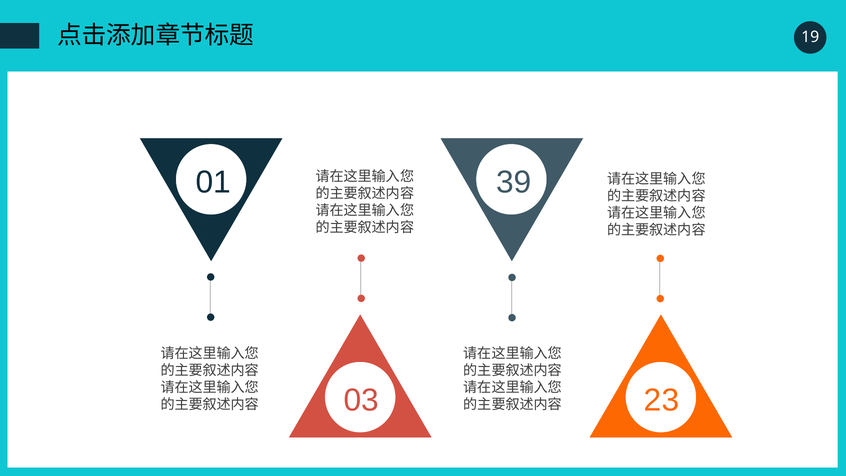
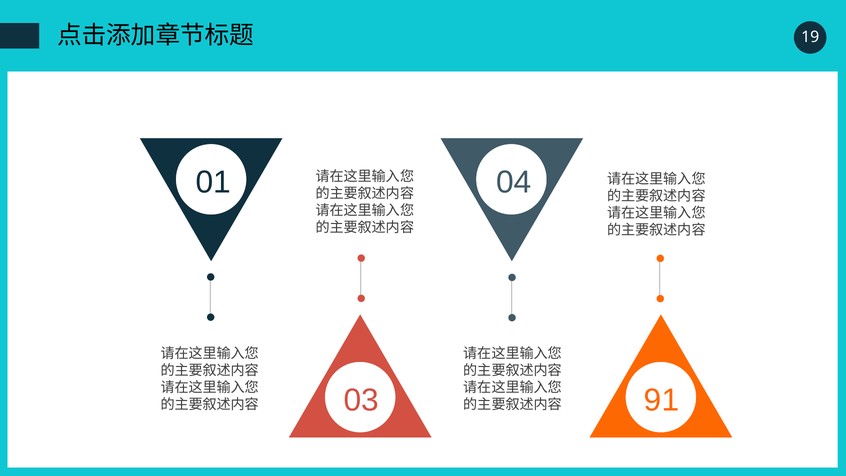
39: 39 -> 04 (514, 182)
23: 23 -> 91 (662, 400)
